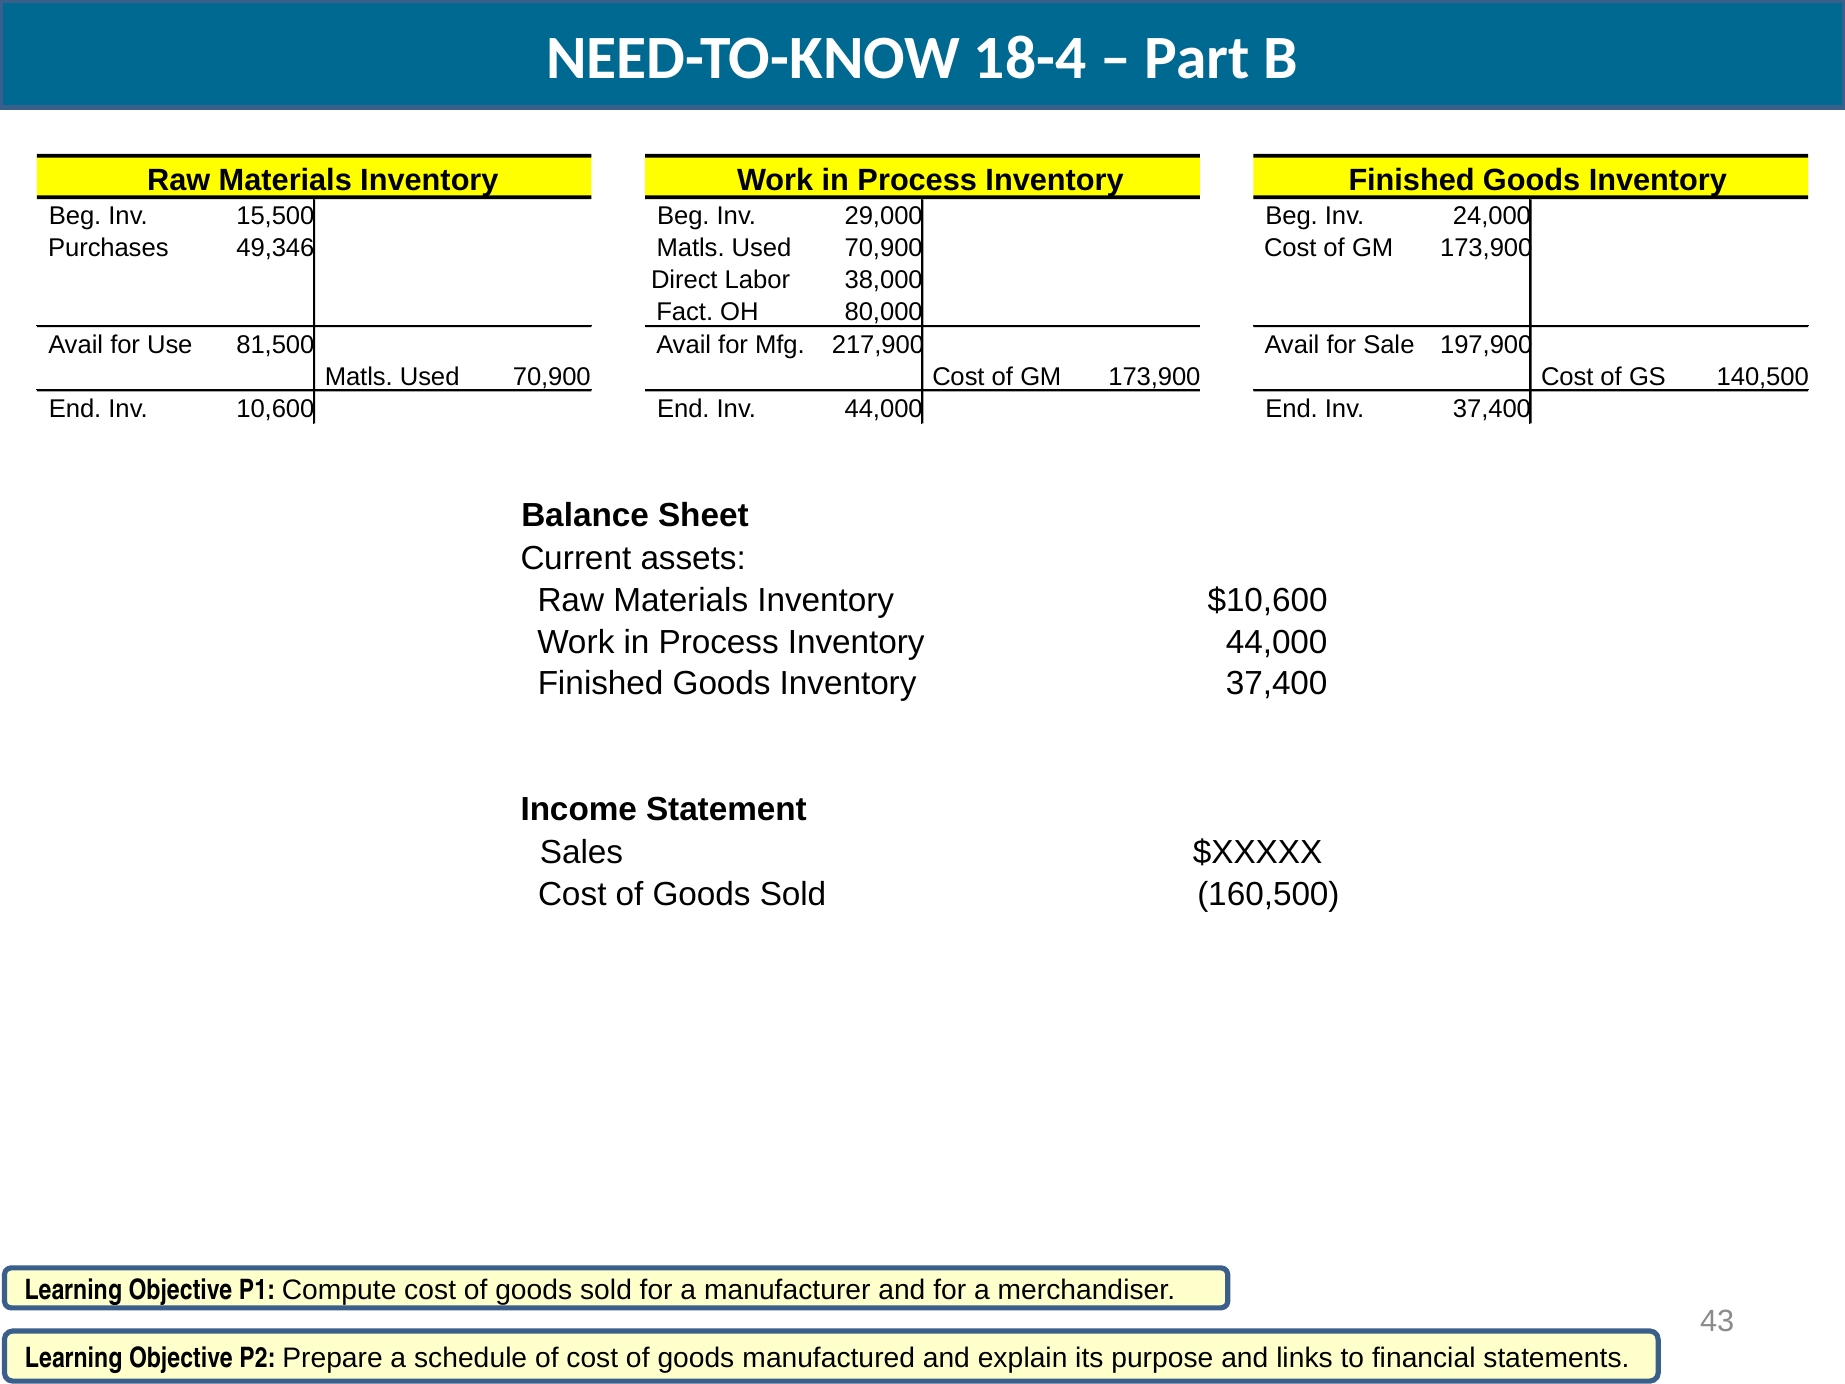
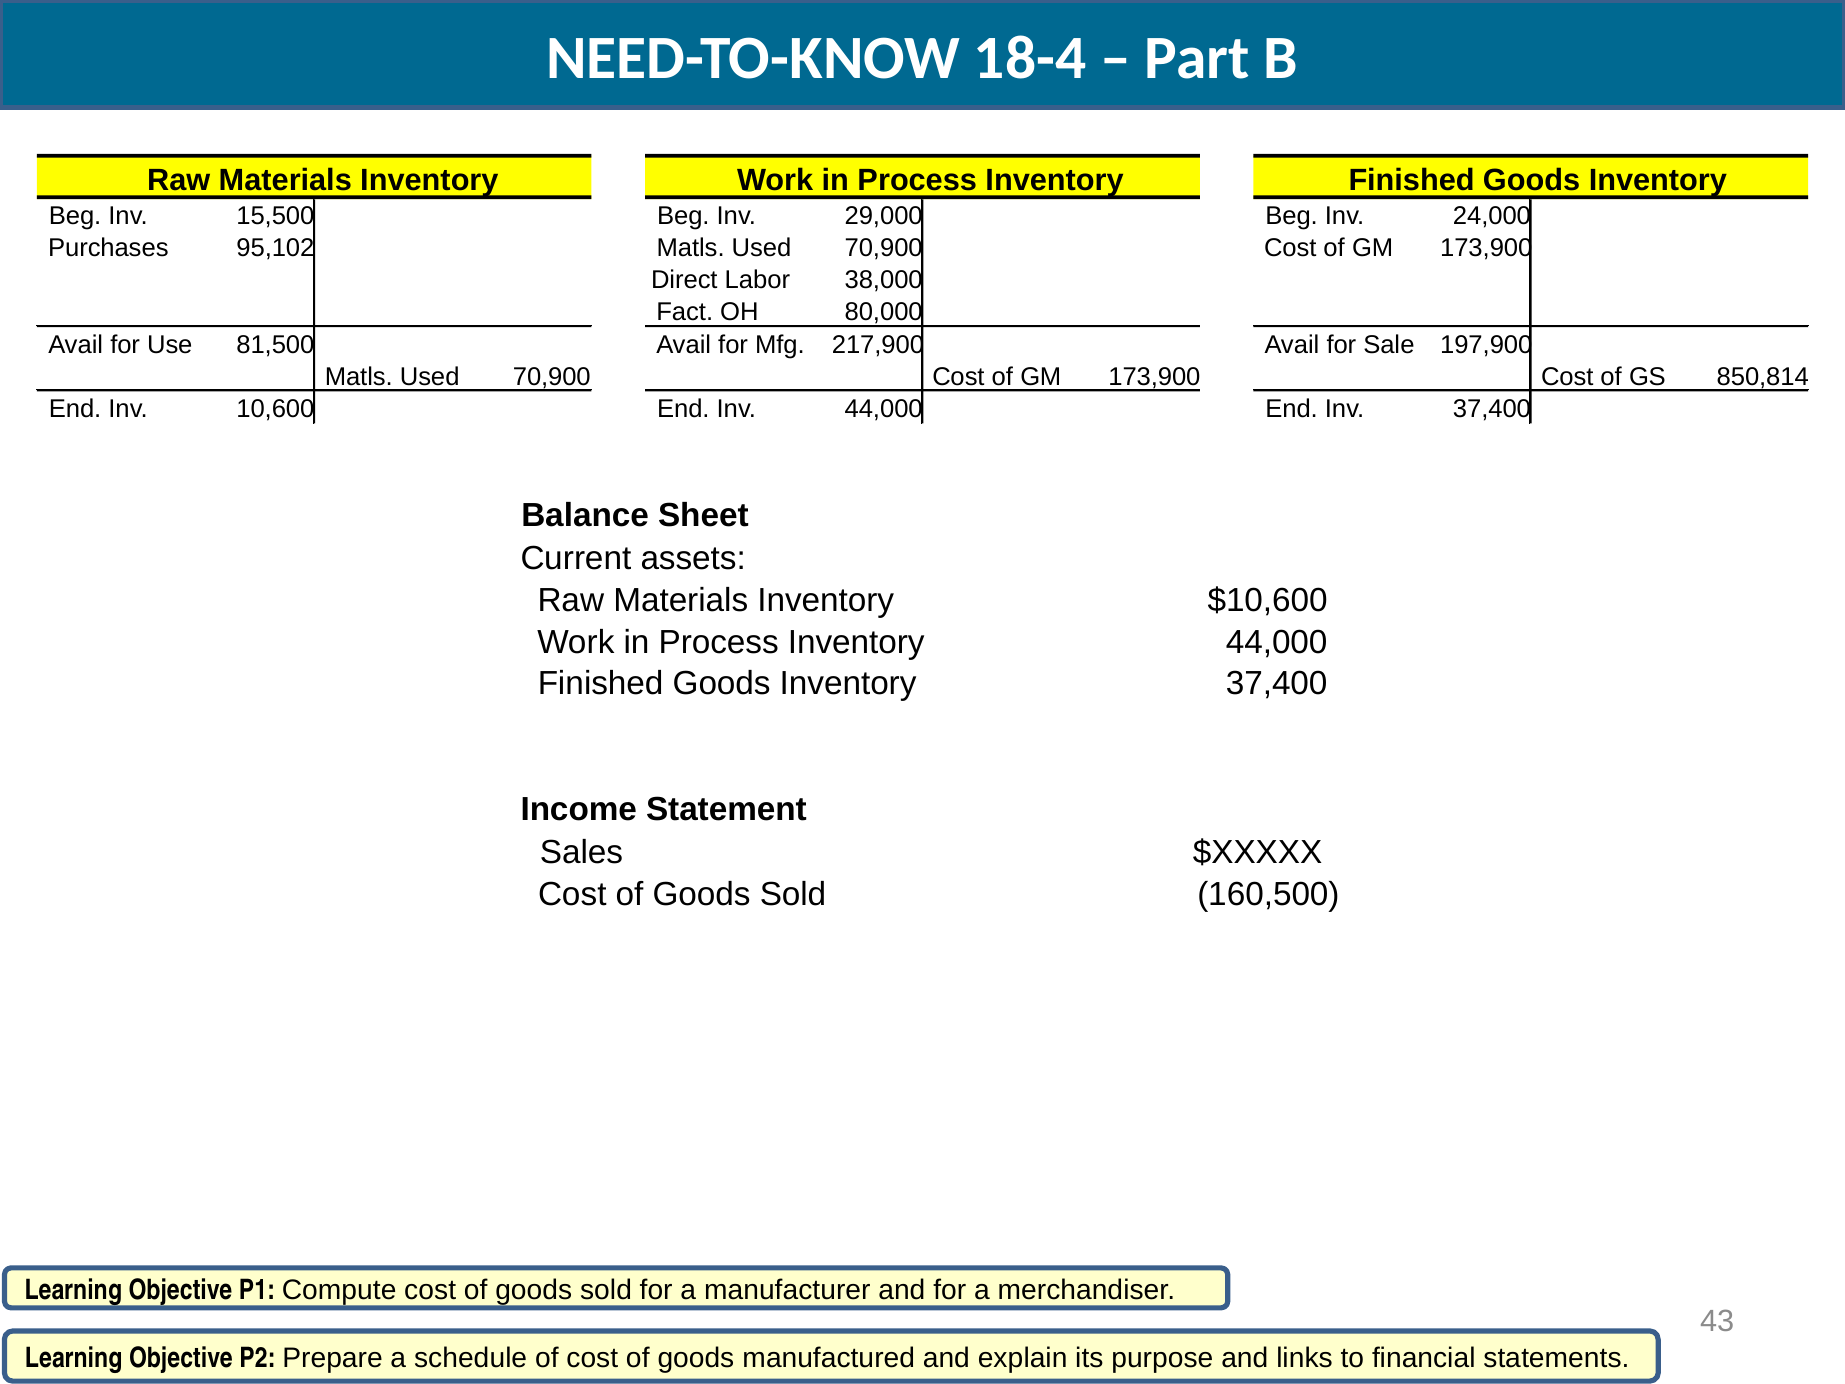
49,346: 49,346 -> 95,102 (275, 248)
140,500: 140,500 -> 850,814 (1763, 377)
